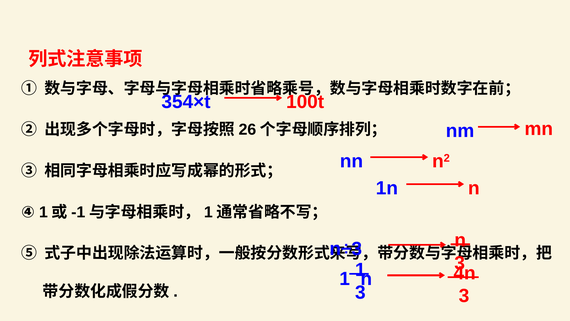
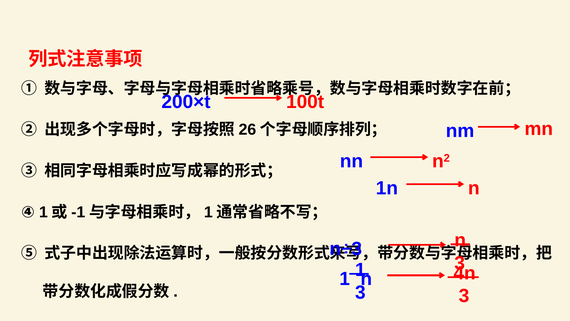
354×t: 354×t -> 200×t (186, 102)
